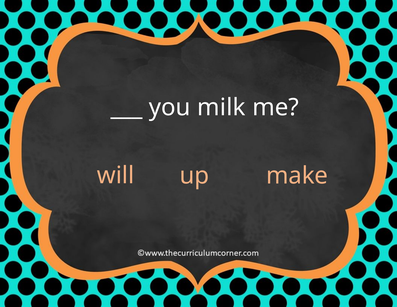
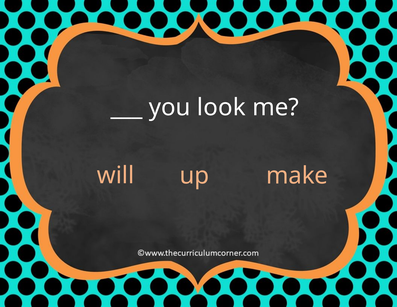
milk: milk -> look (221, 107)
